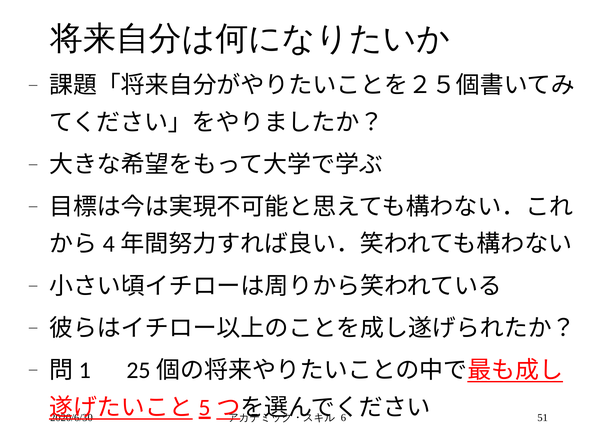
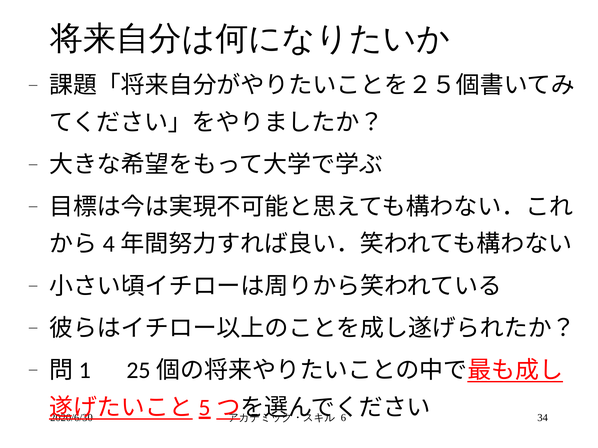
51: 51 -> 34 (543, 418)
